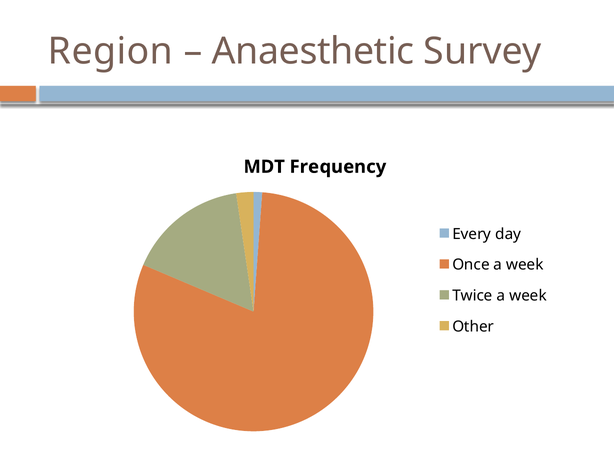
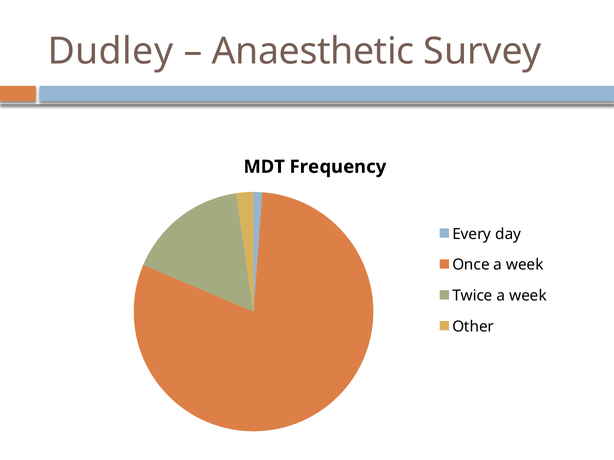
Region: Region -> Dudley (110, 51)
